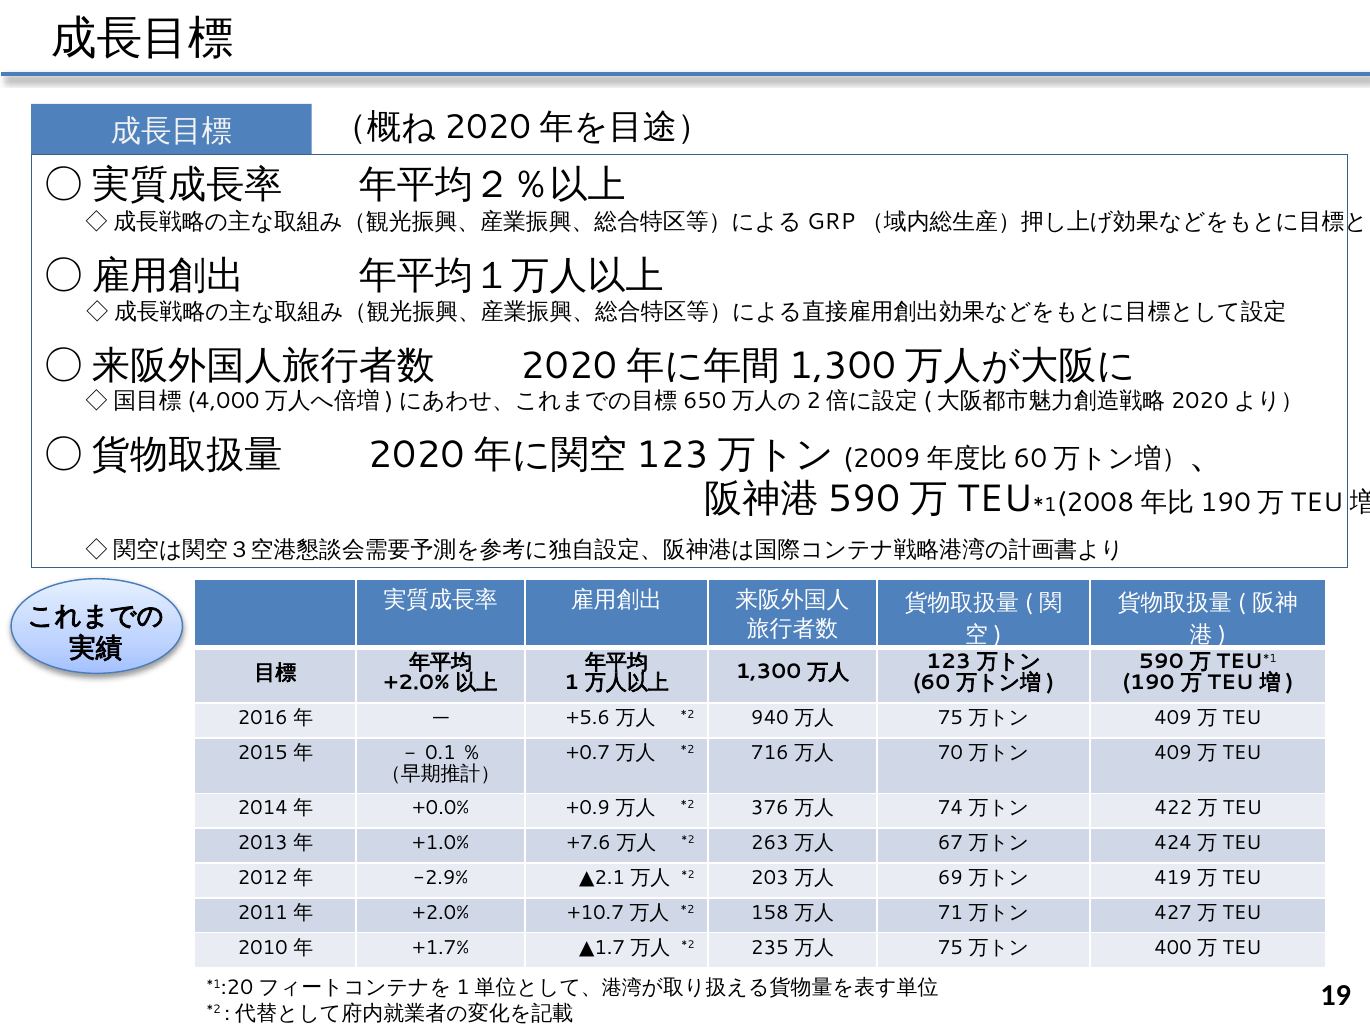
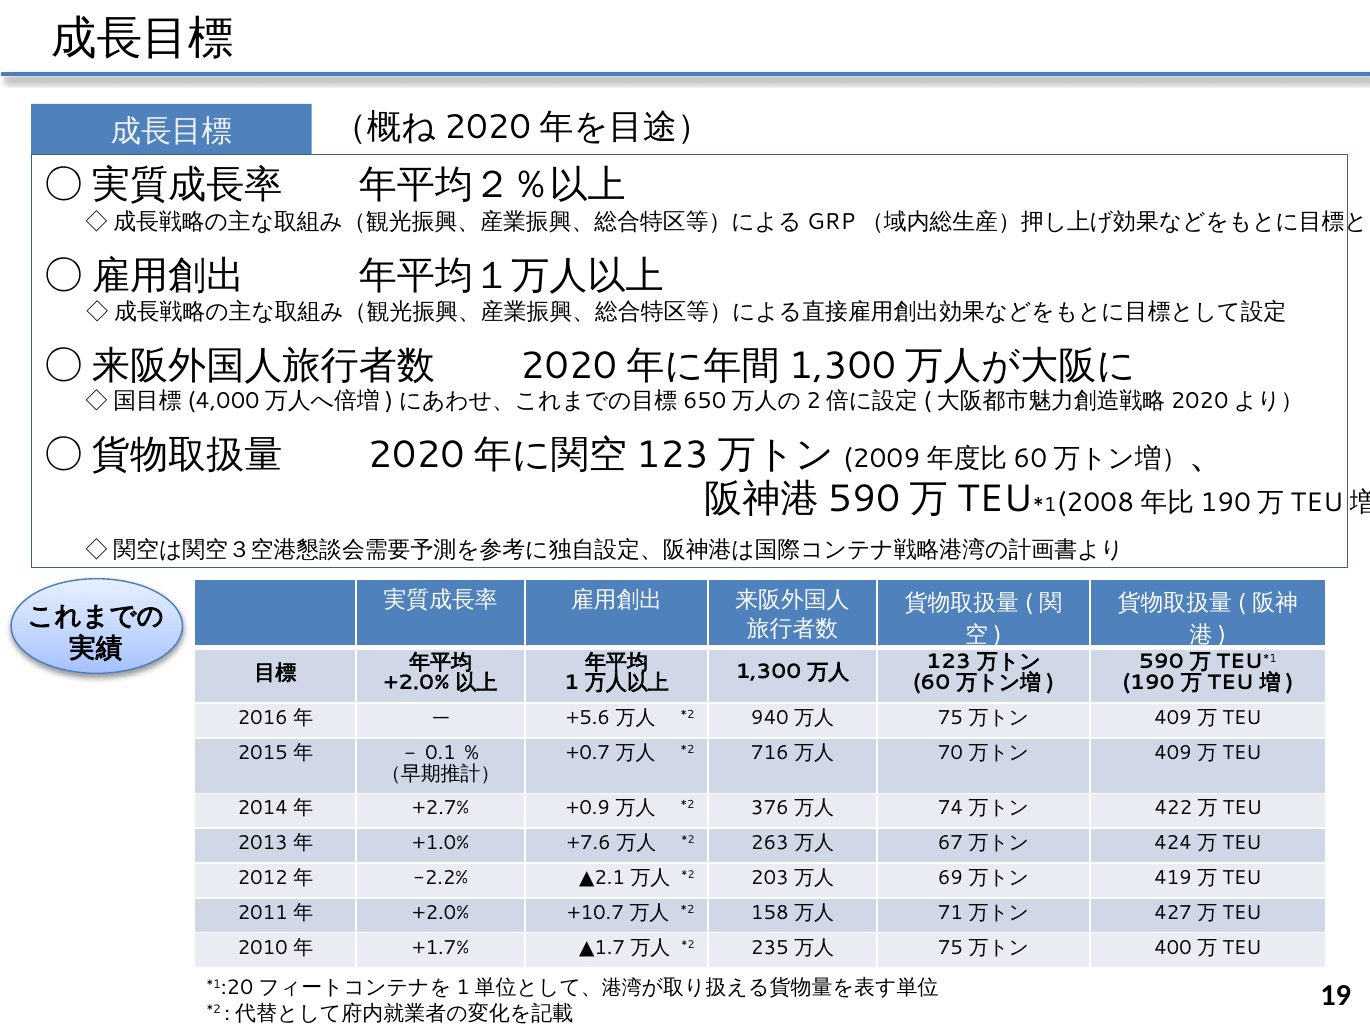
+0.0%: +0.0% -> +2.7% (441, 808)
-2.9%: -2.9% -> -2.2% (441, 877)
